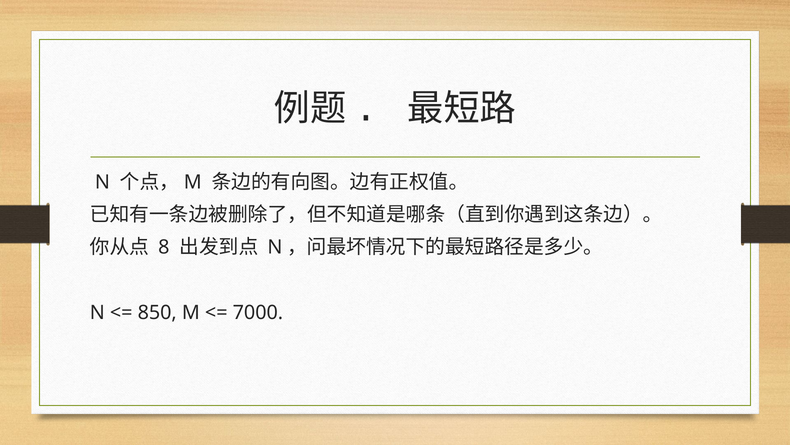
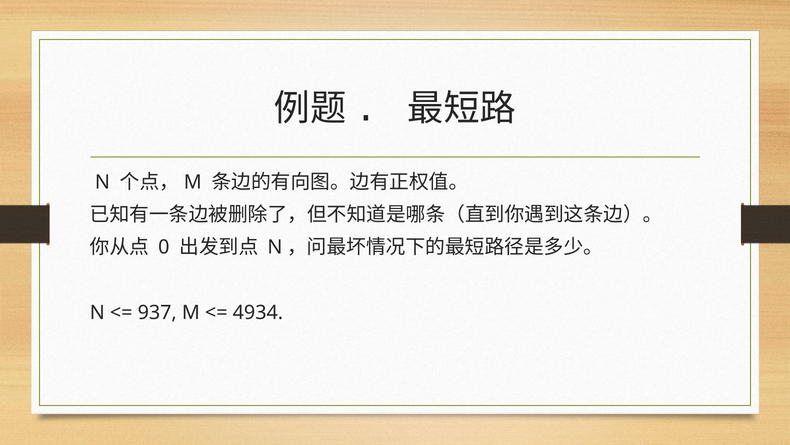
8: 8 -> 0 (164, 247)
850: 850 -> 937 (157, 312)
7000: 7000 -> 4934 (258, 312)
